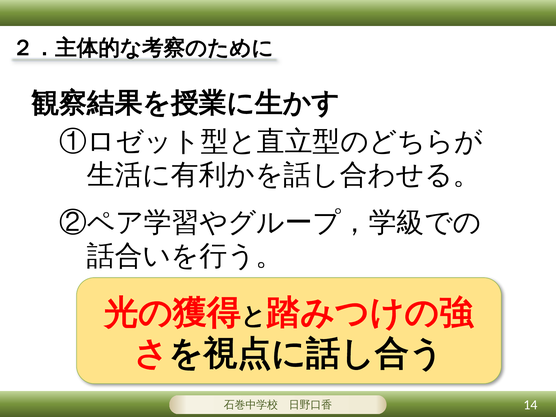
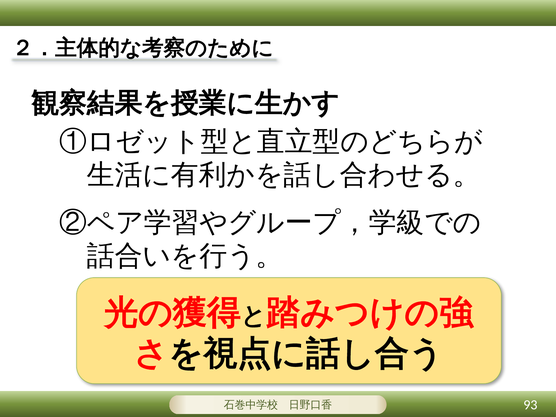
14: 14 -> 93 (530, 405)
